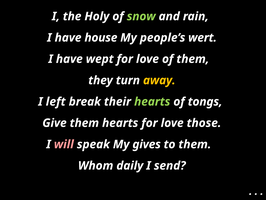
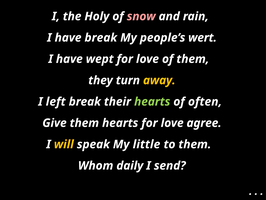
snow colour: light green -> pink (141, 16)
have house: house -> break (101, 38)
tongs: tongs -> often (205, 101)
those: those -> agree (204, 123)
will colour: pink -> yellow (64, 144)
gives: gives -> little (147, 144)
